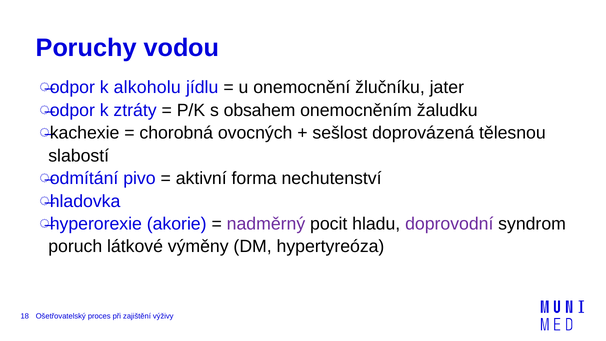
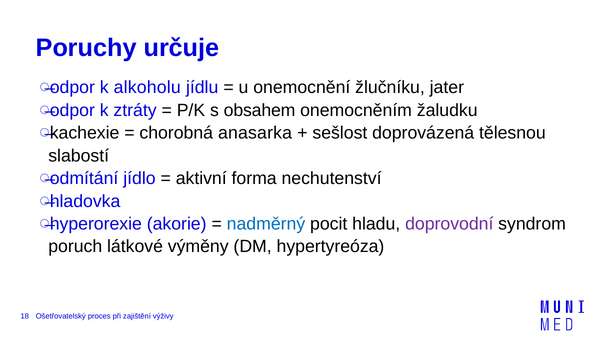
vodou: vodou -> určuje (181, 48)
ovocných: ovocných -> anasarka (255, 133)
pivo: pivo -> jídlo (139, 178)
nadměrný colour: purple -> blue (266, 224)
